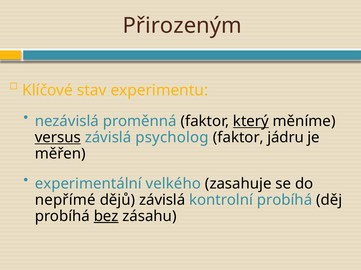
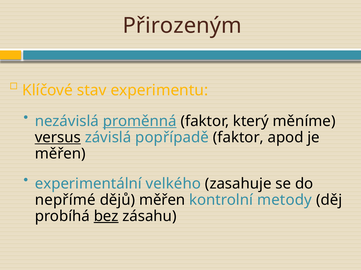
proměnná underline: none -> present (140, 122)
který underline: present -> none (251, 122)
psycholog: psycholog -> popřípadě (172, 138)
jádru: jádru -> apod (286, 138)
dějů závislá: závislá -> měřen (162, 200)
kontrolní probíhá: probíhá -> metody (284, 200)
